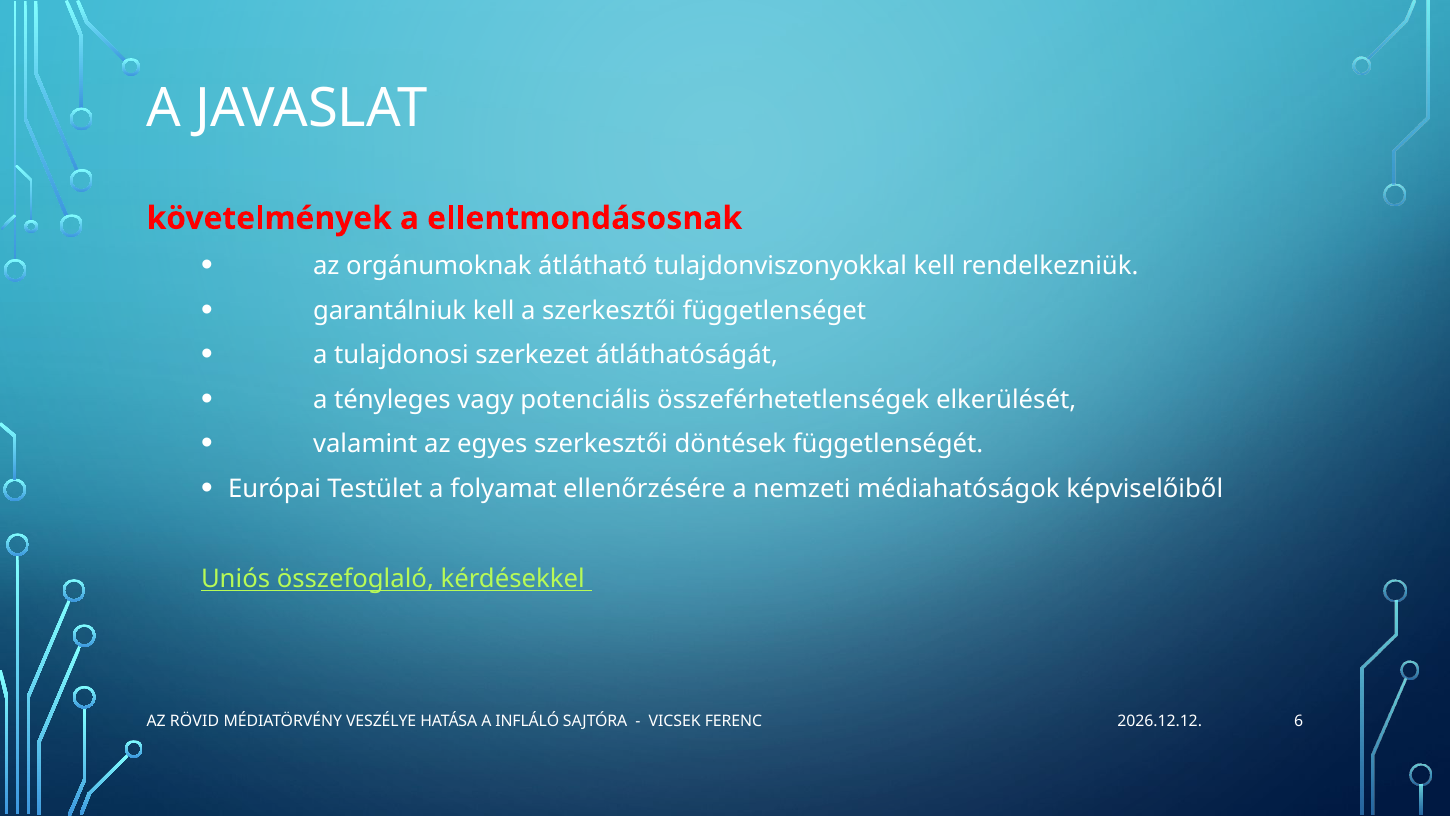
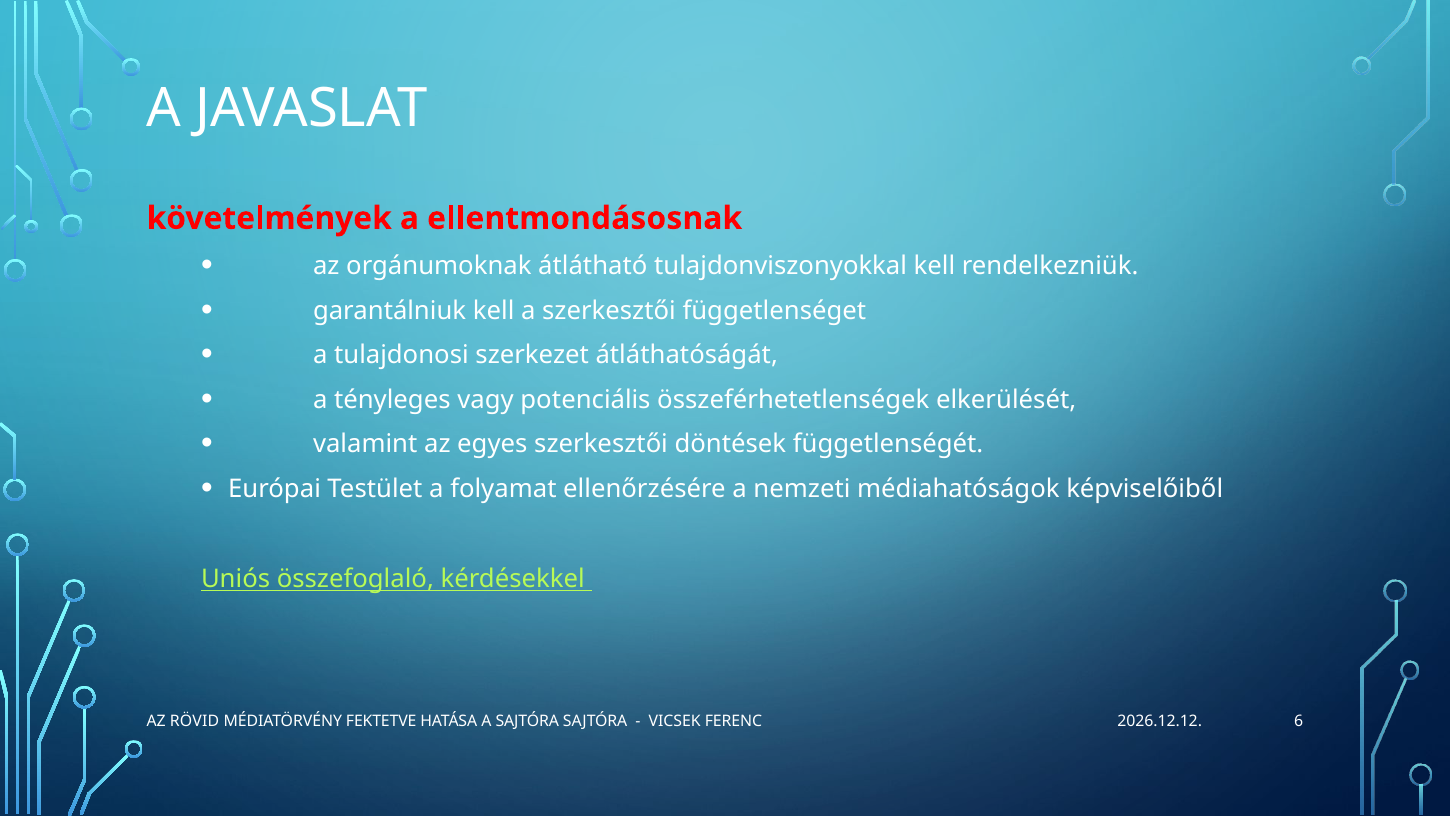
VESZÉLYE: VESZÉLYE -> FEKTETVE (381, 721)
A INFLÁLÓ: INFLÁLÓ -> SAJTÓRA (527, 721)
